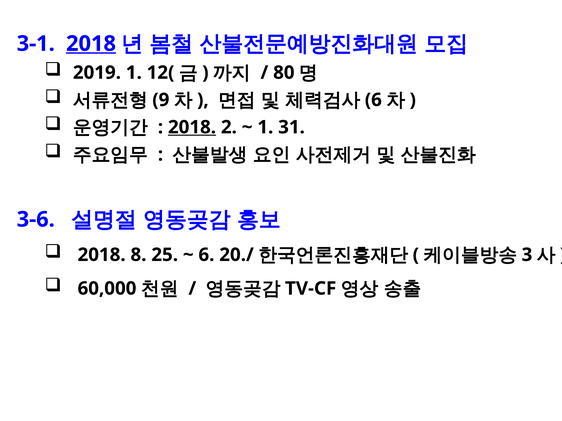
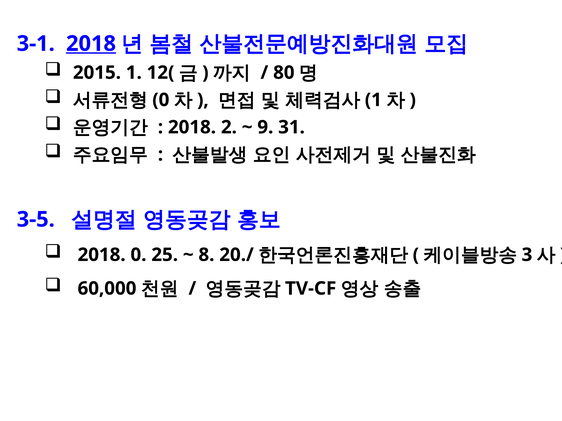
2019: 2019 -> 2015 (97, 73)
9: 9 -> 0 (161, 100)
6: 6 -> 1 (373, 100)
2018 underline: present -> none (192, 127)
1: 1 -> 9 (265, 127)
3-6: 3-6 -> 3-5 (36, 220)
2018 8: 8 -> 0 (138, 255)
6: 6 -> 8 (206, 255)
